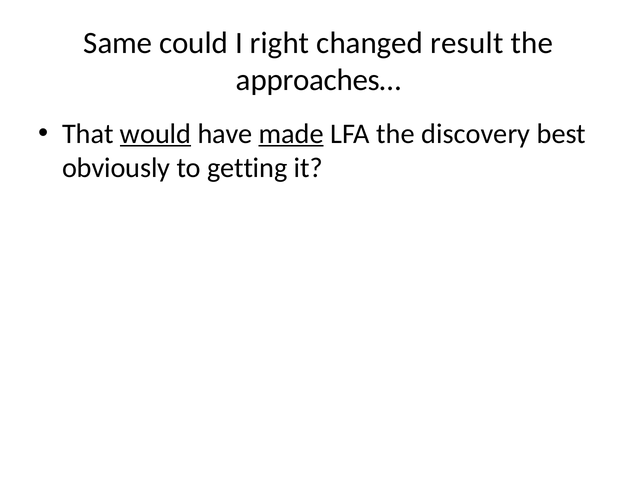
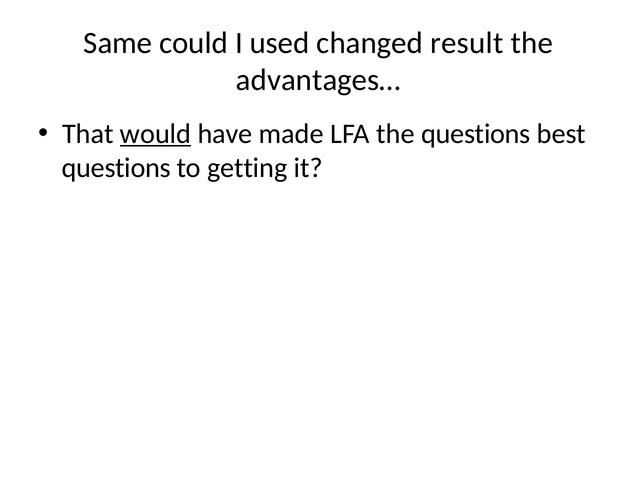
right: right -> used (280, 43)
approaches…: approaches… -> advantages… (318, 80)
made underline: present -> none (291, 134)
the discovery: discovery -> questions (476, 134)
obviously: obviously -> questions (116, 168)
